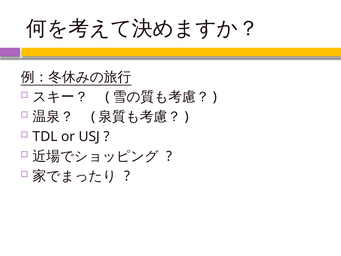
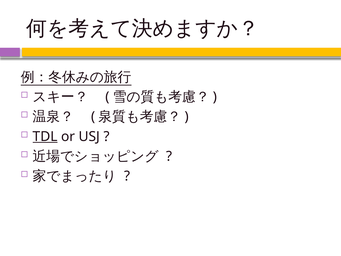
TDL underline: none -> present (45, 136)
